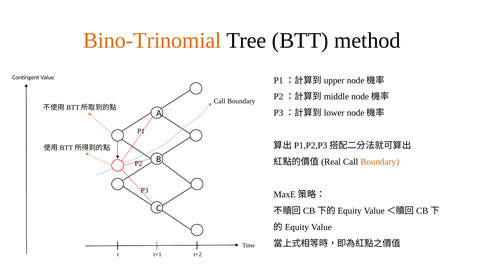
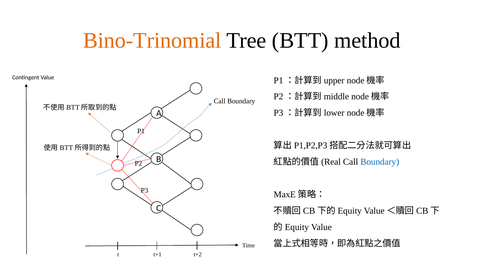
Boundary colour: orange -> blue (380, 162)
